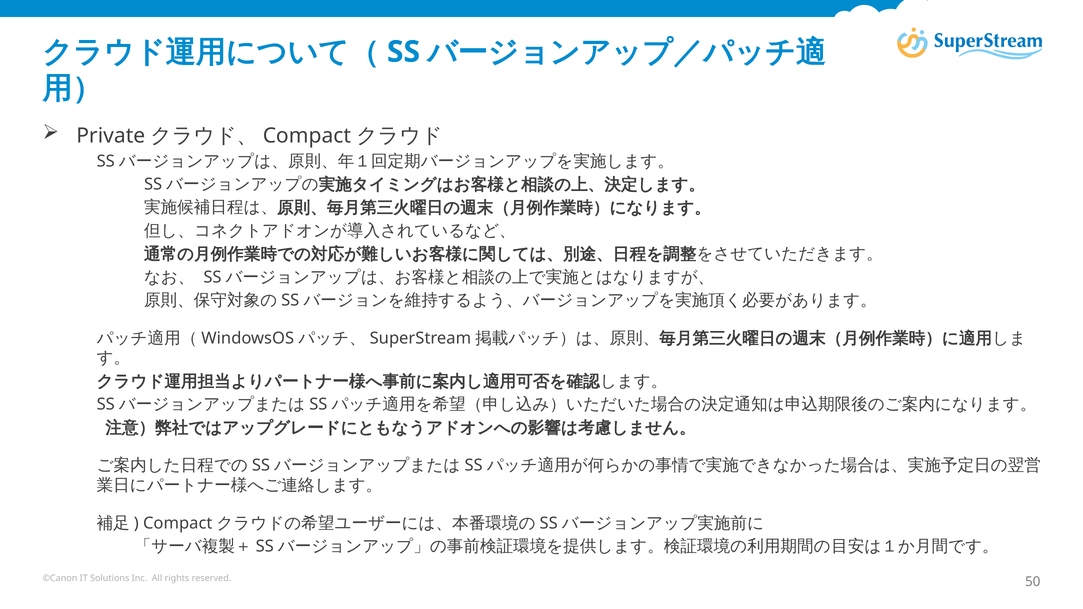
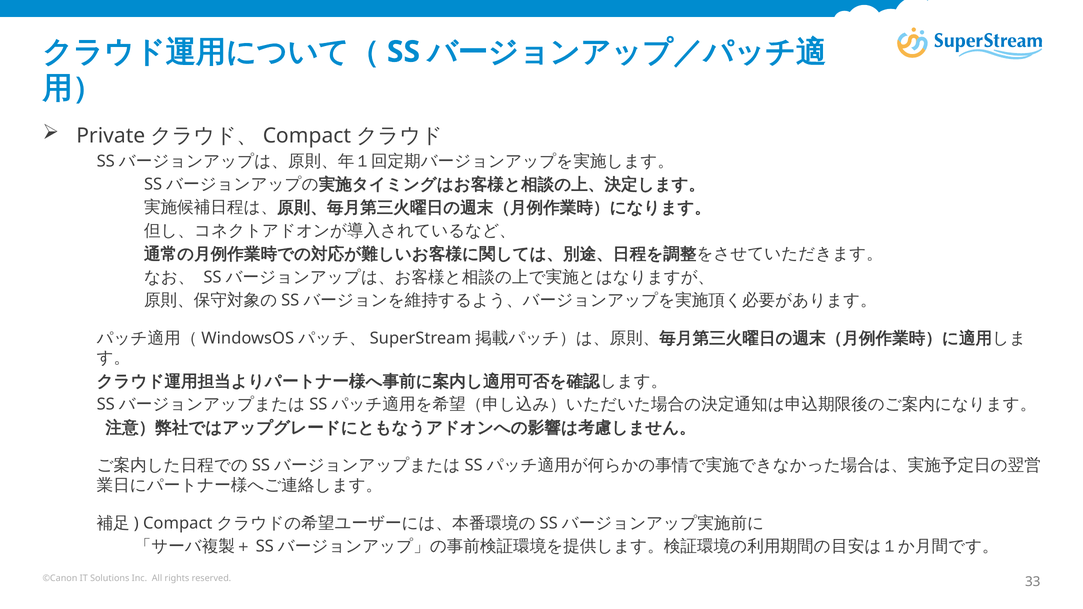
50: 50 -> 33 (1033, 582)
